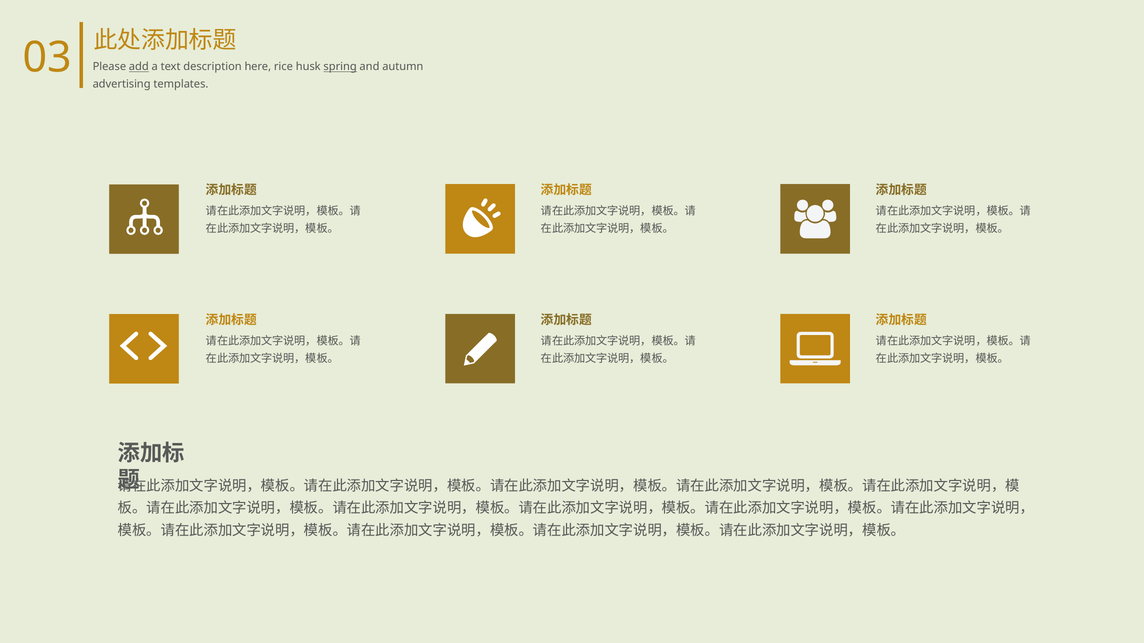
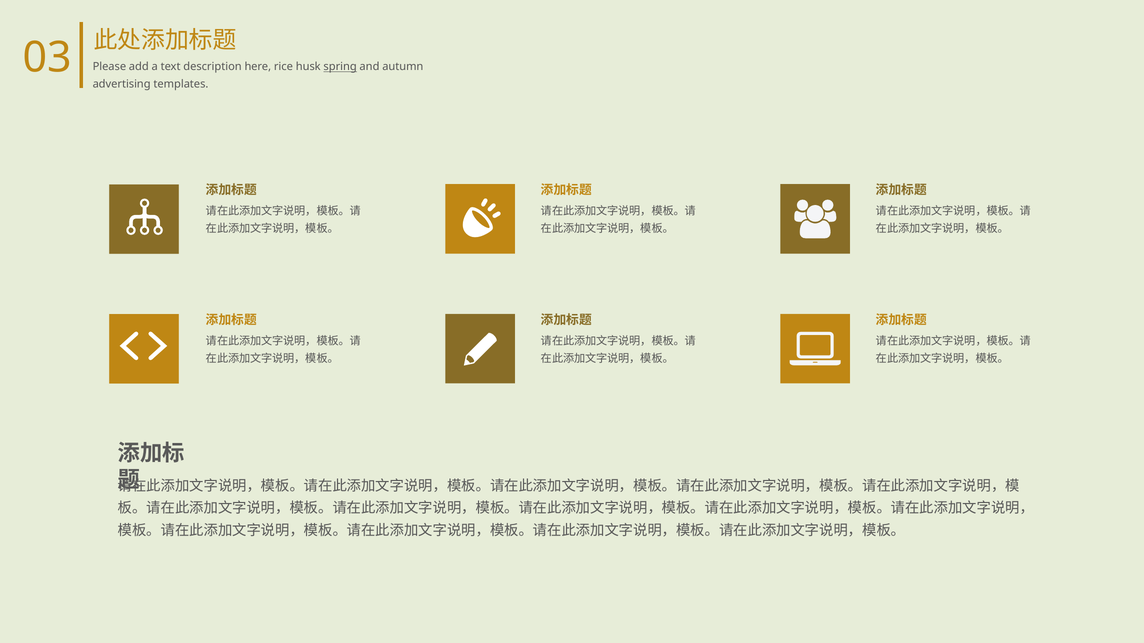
add underline: present -> none (139, 67)
